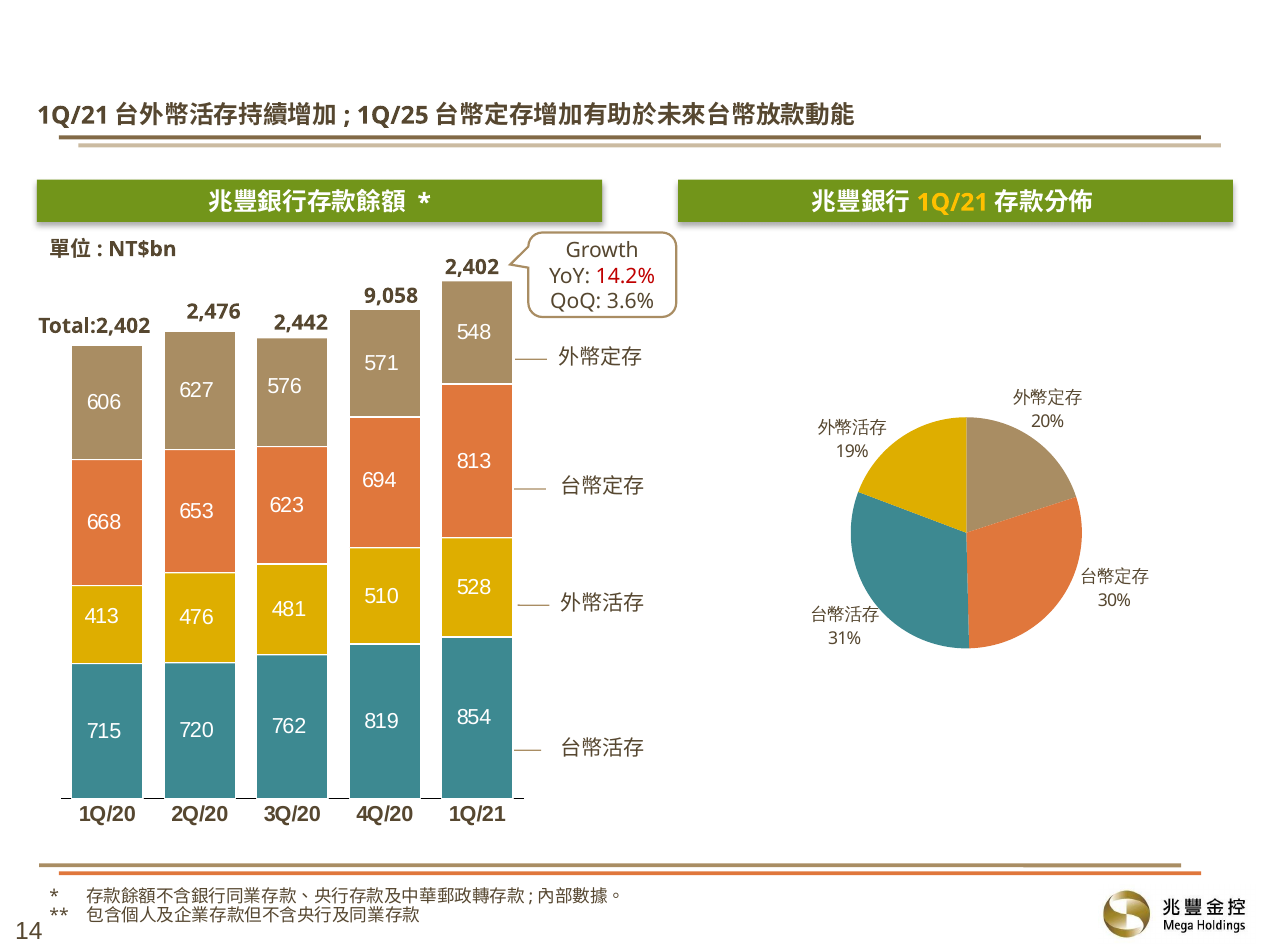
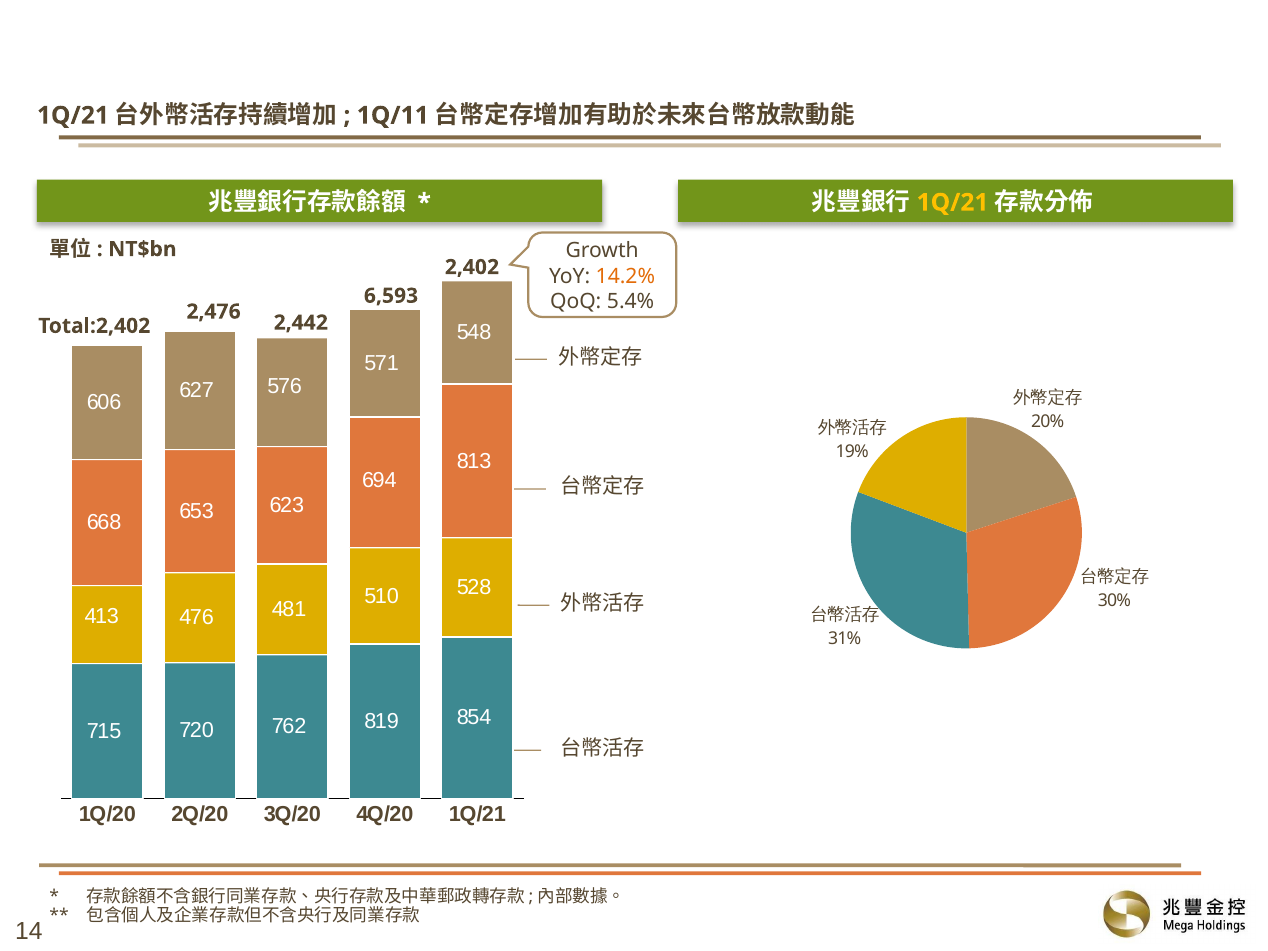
1Q/25: 1Q/25 -> 1Q/11 (393, 115)
14.2% colour: red -> orange (625, 276)
9,058: 9,058 -> 6,593 (391, 296)
3.6%: 3.6% -> 5.4% (631, 302)
